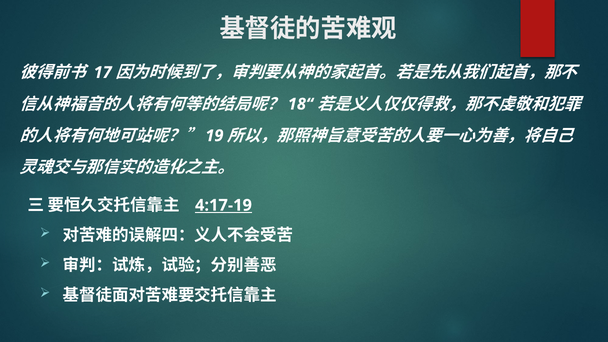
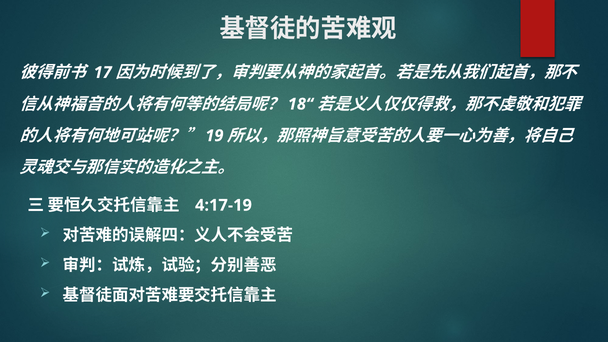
4:17-19 underline: present -> none (223, 205)
